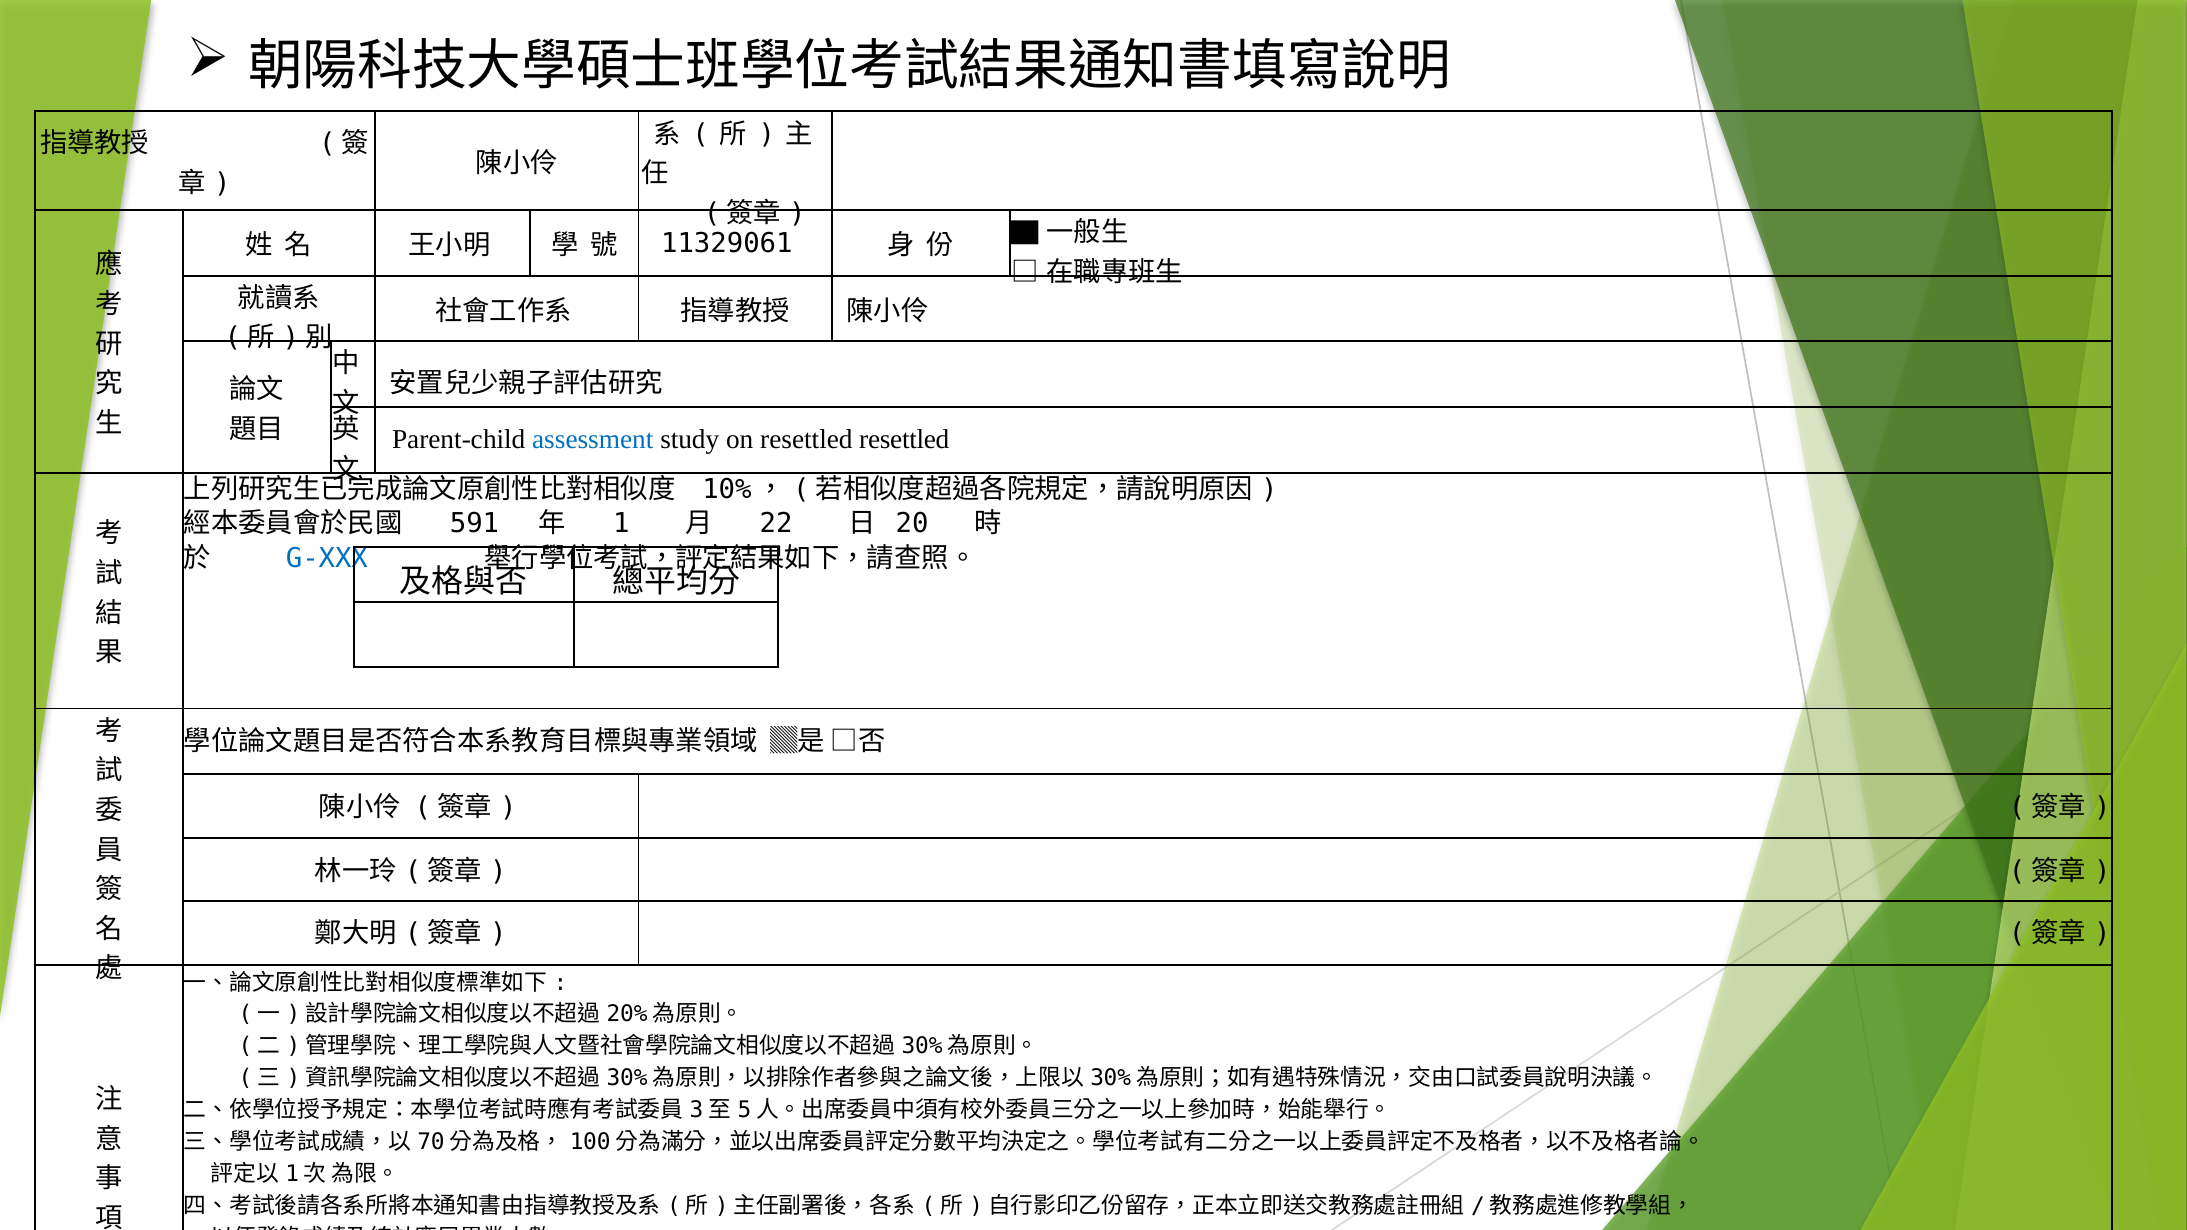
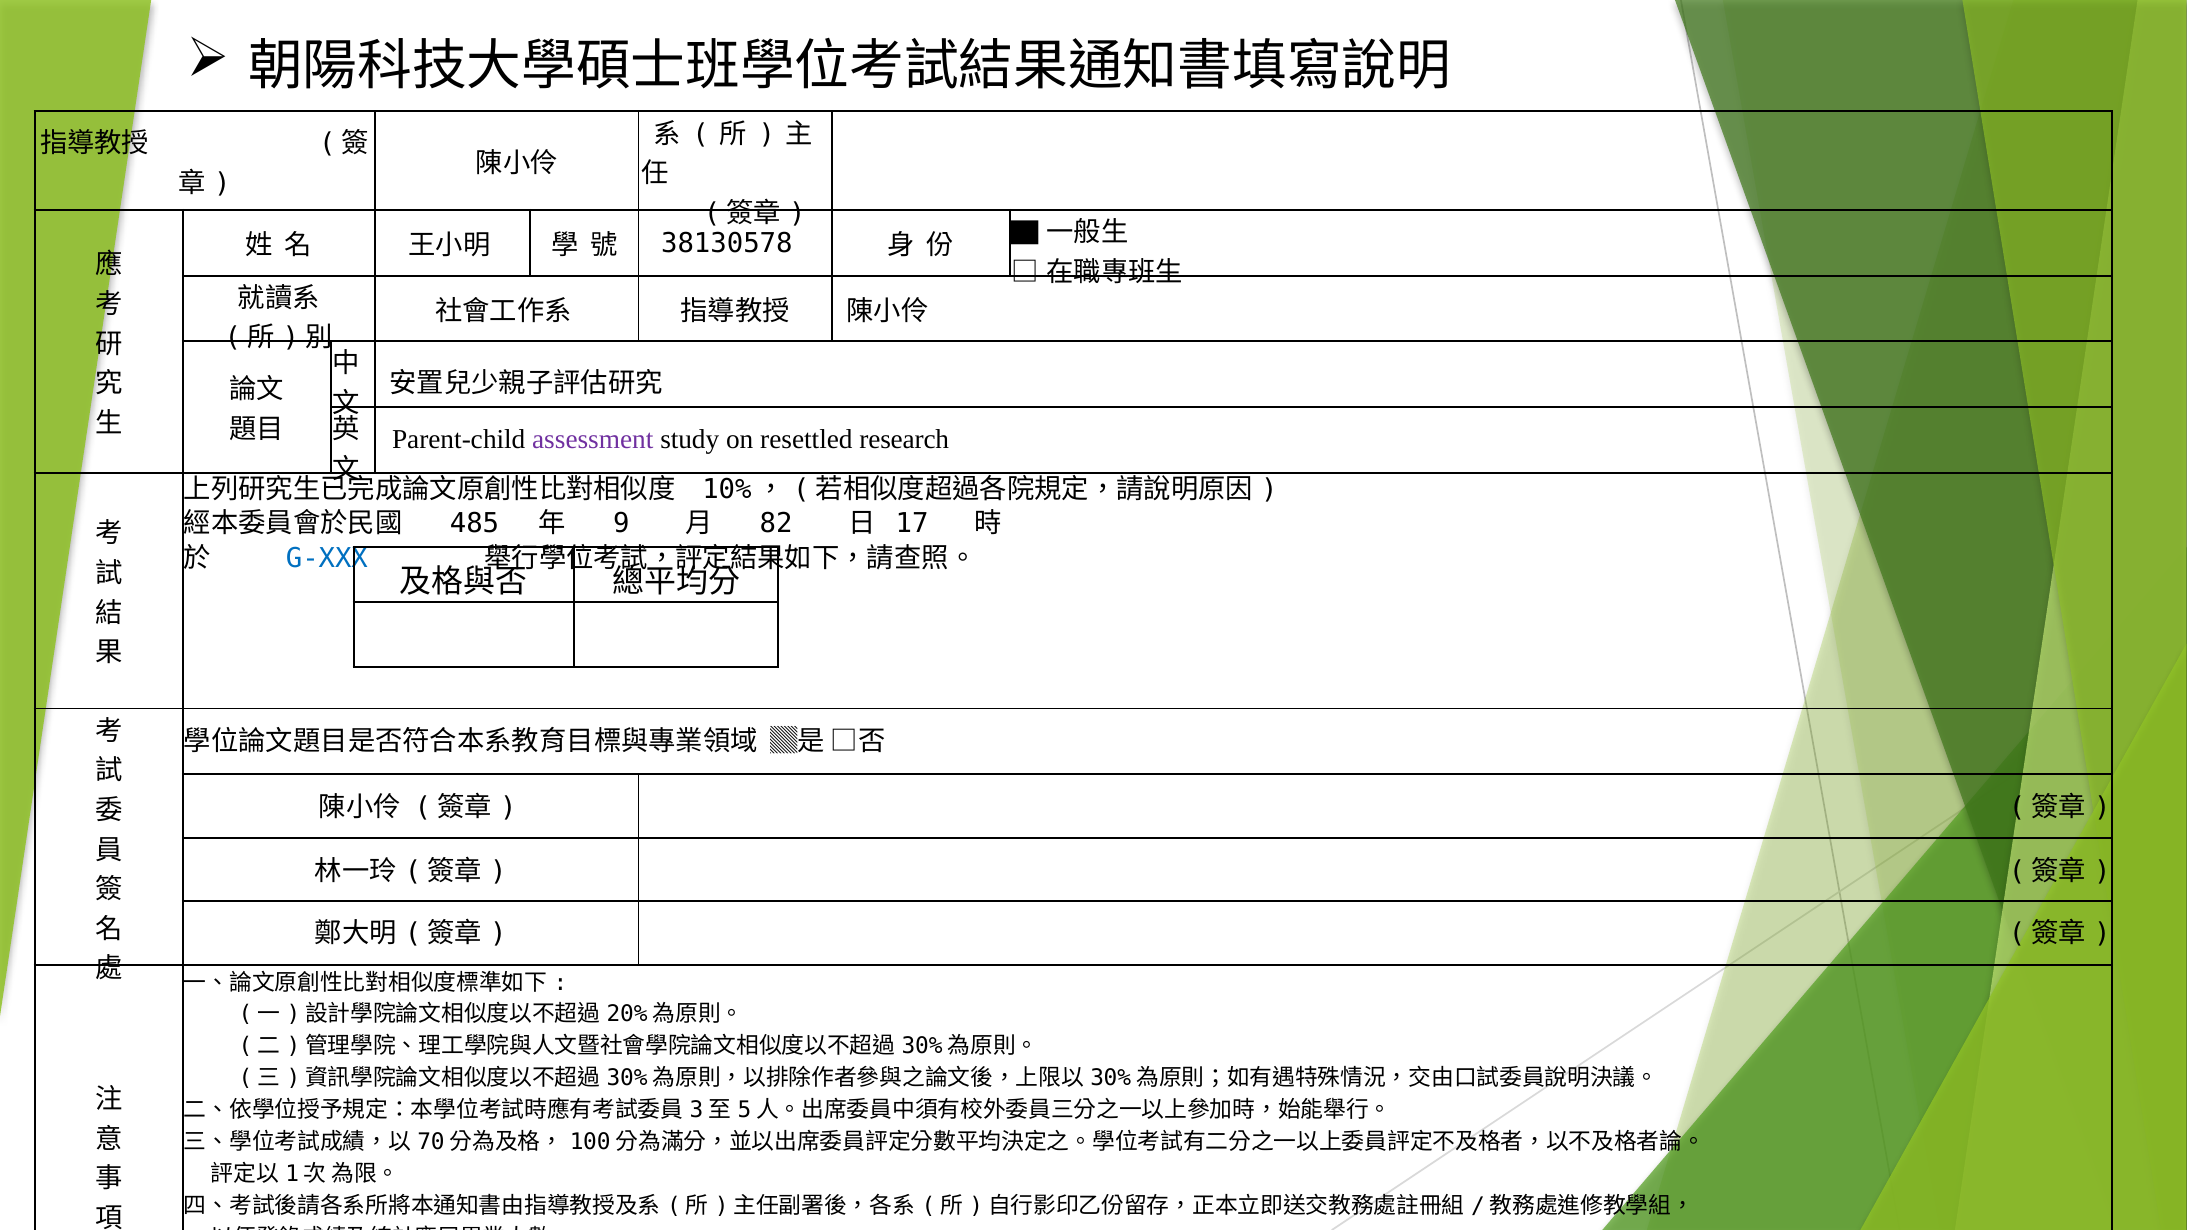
11329061: 11329061 -> 38130578 (727, 243)
assessment colour: blue -> purple (593, 439)
resettled resettled: resettled -> research (904, 439)
591: 591 -> 485 (475, 524)
1: 1 -> 9 (621, 524)
22: 22 -> 82 (776, 524)
20: 20 -> 17 (912, 524)
